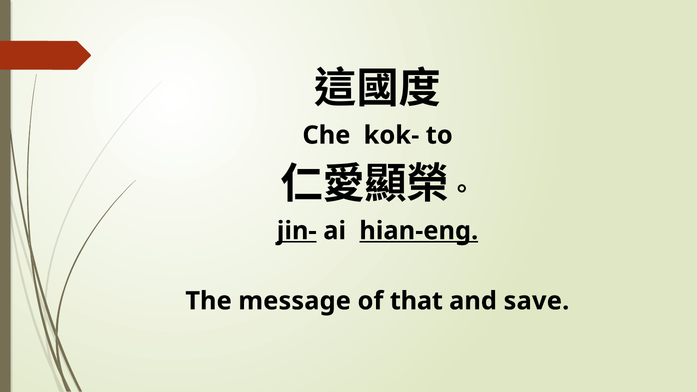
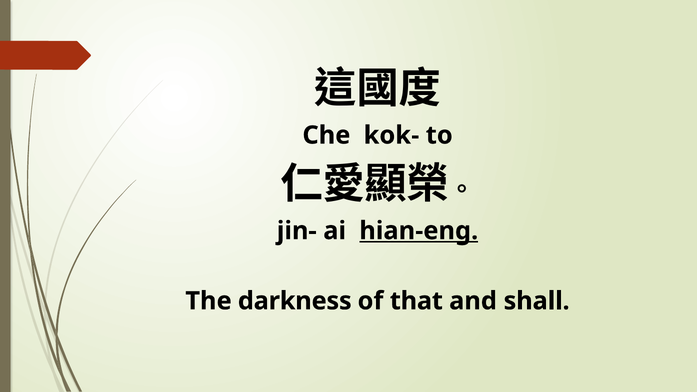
jin- underline: present -> none (297, 231)
message: message -> darkness (295, 301)
save: save -> shall (537, 301)
